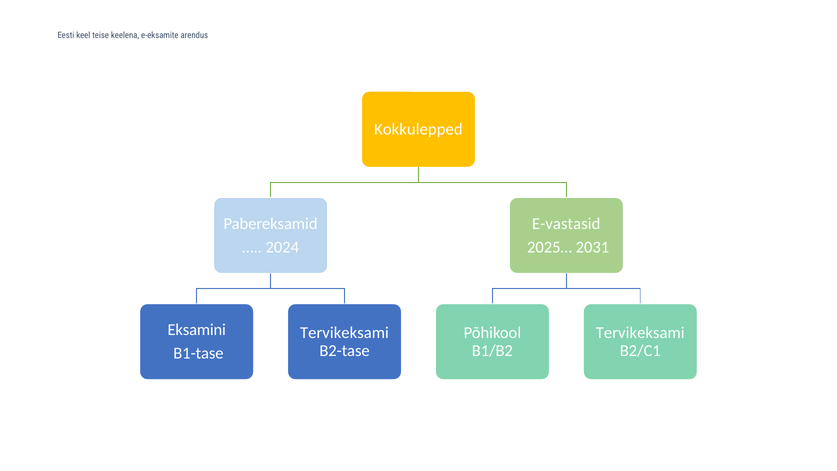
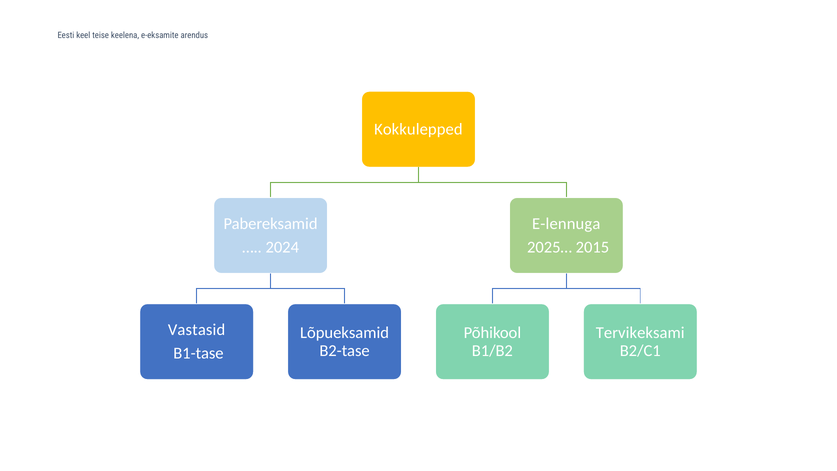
E-vastasid: E-vastasid -> E-lennuga (566, 223)
2031: 2031 -> 2015 (592, 247)
Eksamini: Eksamini -> Vastasid (197, 330)
Tervikeksami: Tervikeksami -> Lõpueksamid (345, 333)
